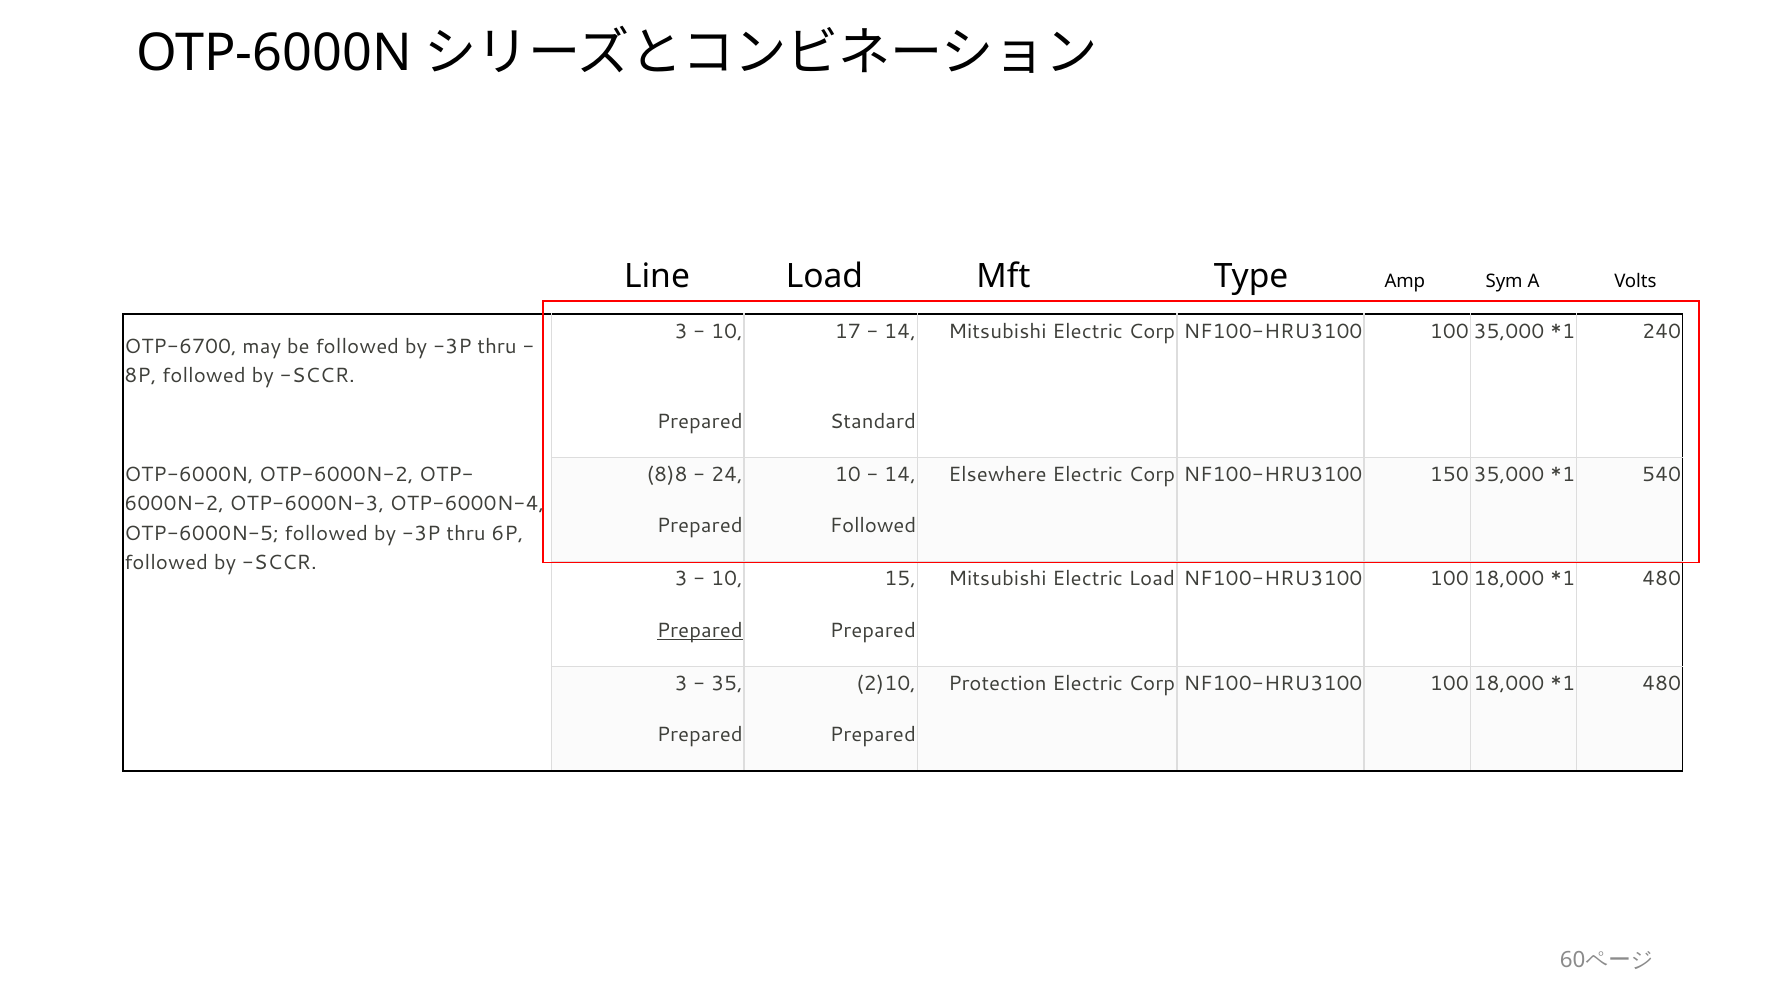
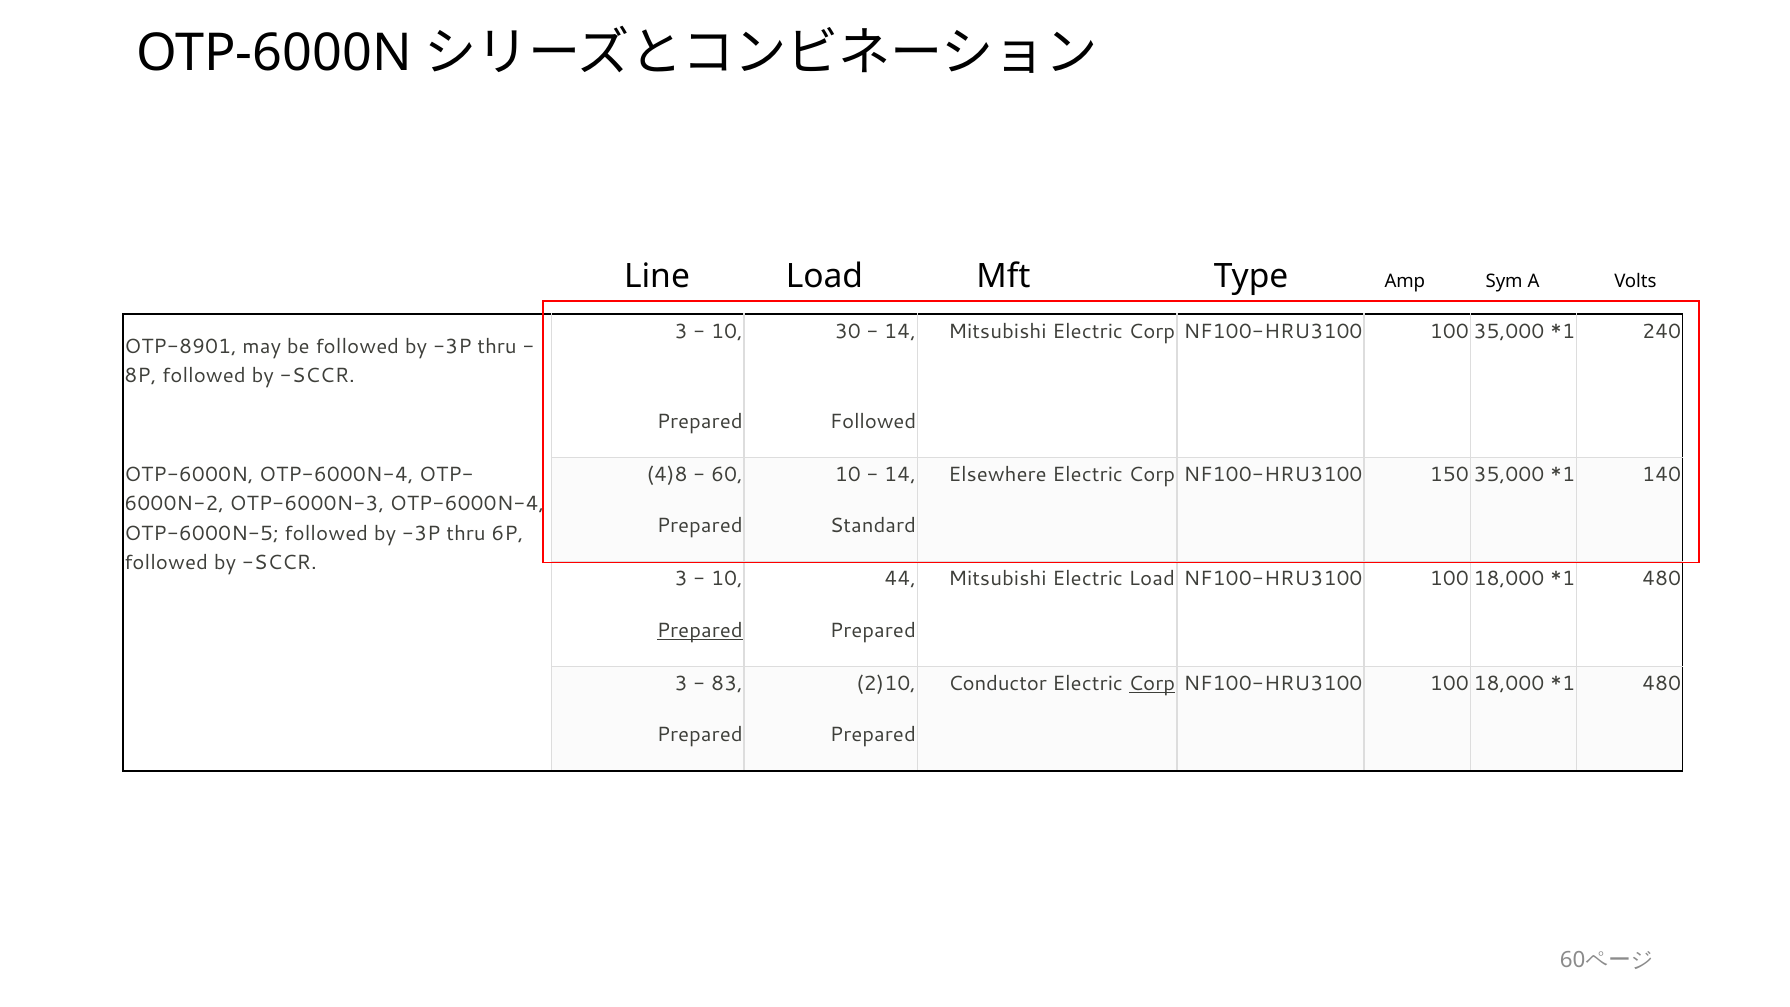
17: 17 -> 30 (848, 331)
OTP-6700: OTP-6700 -> OTP-8901 (181, 346)
Prepared Standard: Standard -> Followed (873, 421)
OTP-6000N OTP-6000N-2: OTP-6000N-2 -> OTP-6000N-4 (336, 475)
8)8: 8)8 -> 4)8 (667, 475)
24: 24 -> 60 (727, 475)
540: 540 -> 140 (1662, 475)
Prepared Followed: Followed -> Standard (873, 526)
15: 15 -> 44 (900, 579)
35: 35 -> 83 (727, 683)
Protection: Protection -> Conductor (998, 683)
Corp underline: none -> present (1152, 683)
